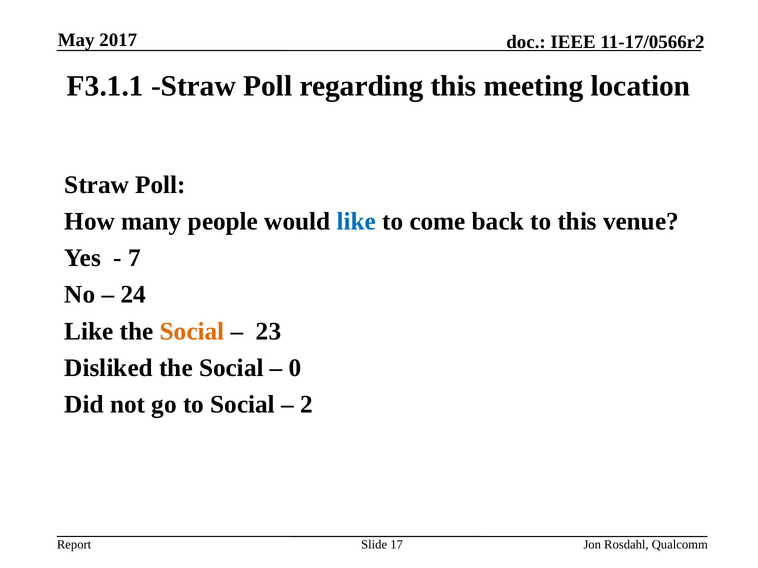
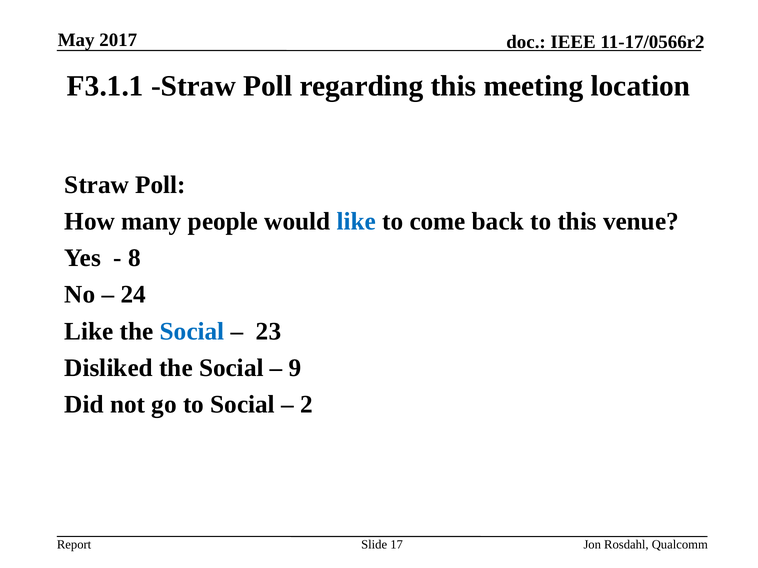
7: 7 -> 8 (135, 258)
Social colour: orange -> blue (192, 332)
0: 0 -> 9 (295, 368)
